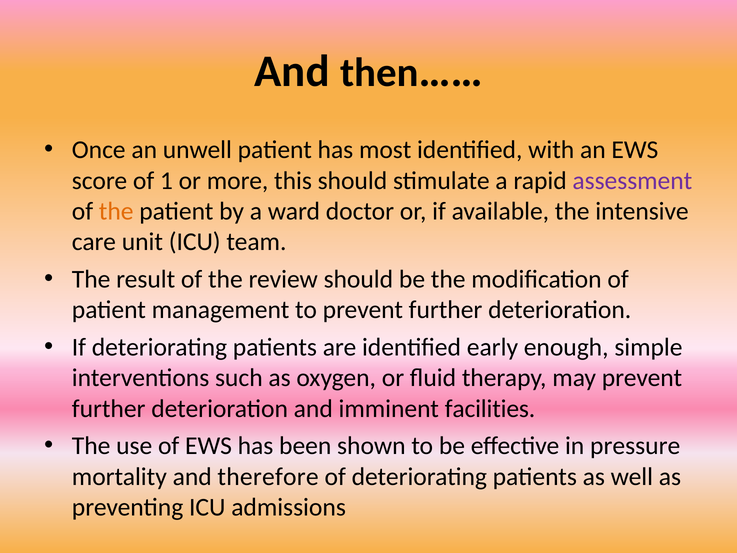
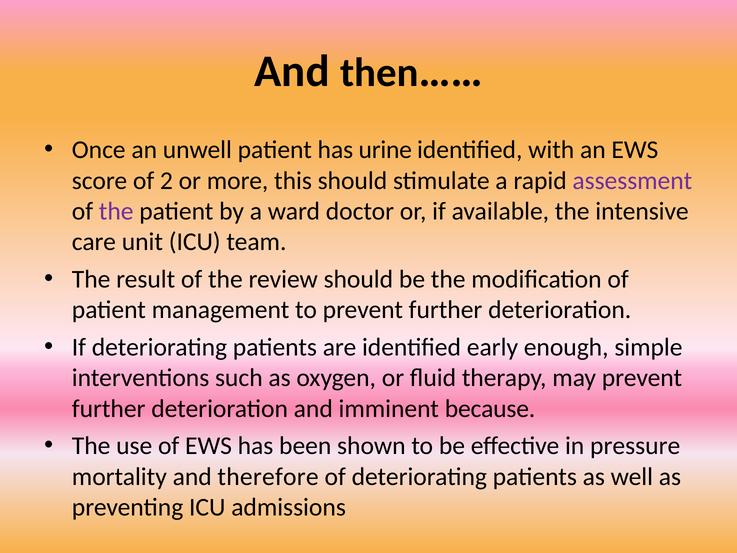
most: most -> urine (385, 150)
1: 1 -> 2 (166, 181)
the colour: orange -> purple (116, 211)
facilities: facilities -> because (490, 409)
